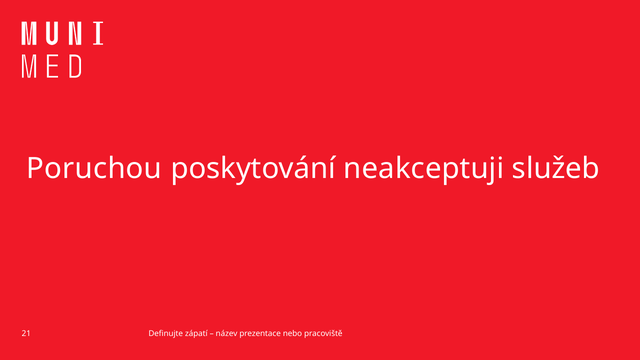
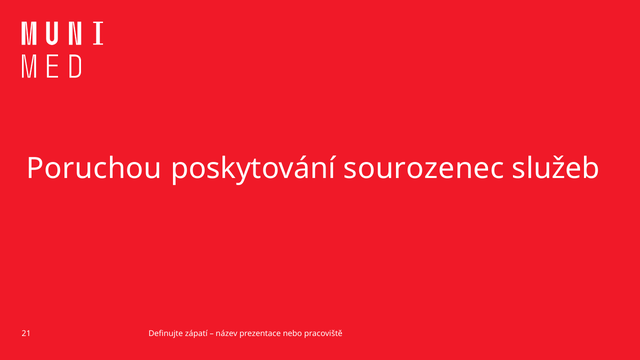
neakceptuji: neakceptuji -> sourozenec (424, 168)
